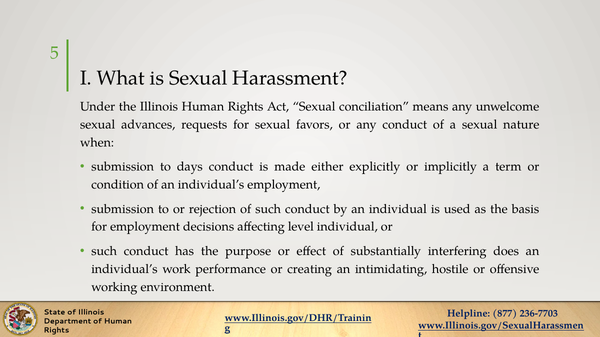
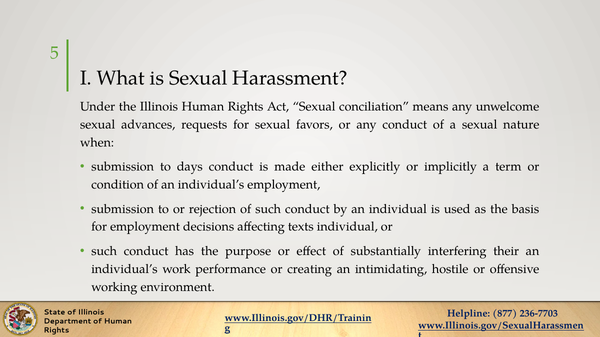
level: level -> texts (301, 227)
does: does -> their (506, 251)
